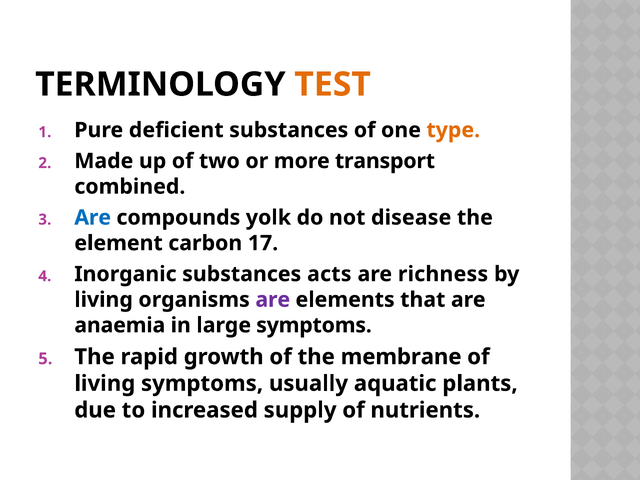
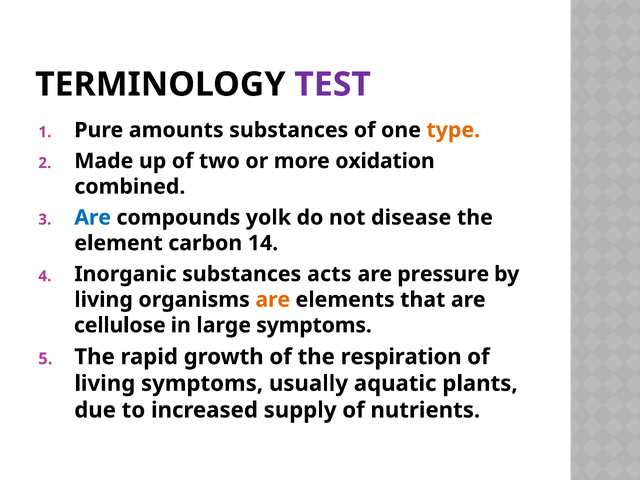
TEST colour: orange -> purple (333, 84)
deficient: deficient -> amounts (176, 130)
transport: transport -> oxidation (385, 161)
17: 17 -> 14 (263, 243)
richness: richness -> pressure (443, 274)
are colour: purple -> orange (273, 300)
anaemia: anaemia -> cellulose (120, 325)
membrane: membrane -> respiration (401, 357)
